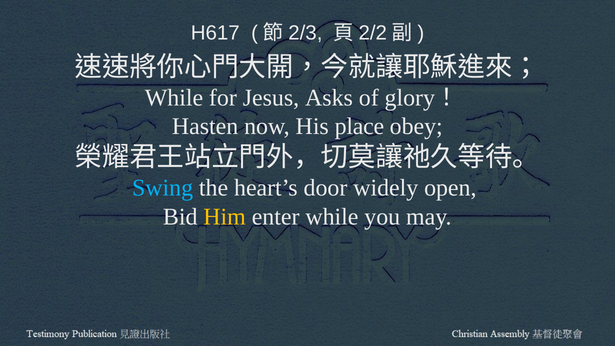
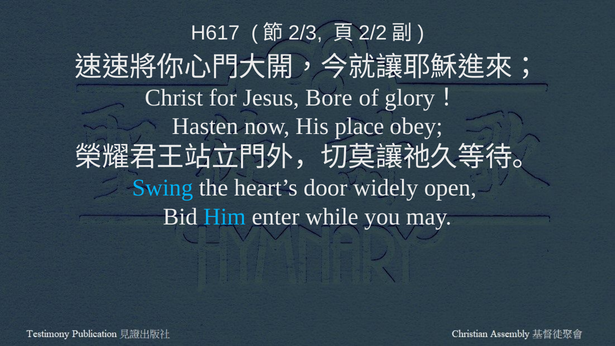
While: While -> Christ (174, 98)
Asks: Asks -> Bore (329, 98)
Him colour: yellow -> light blue (225, 217)
